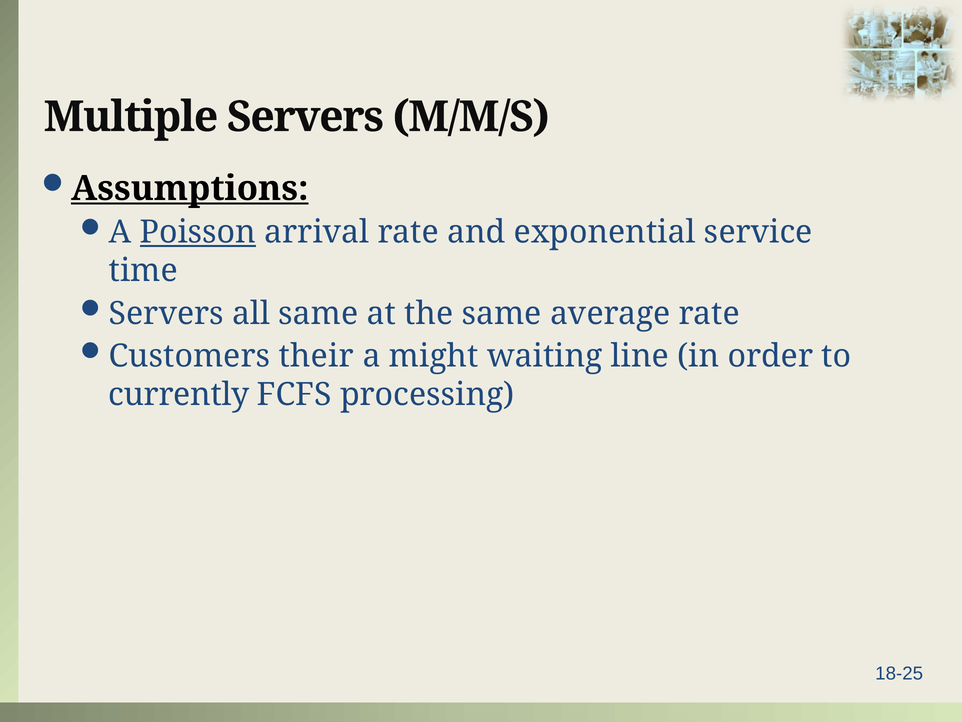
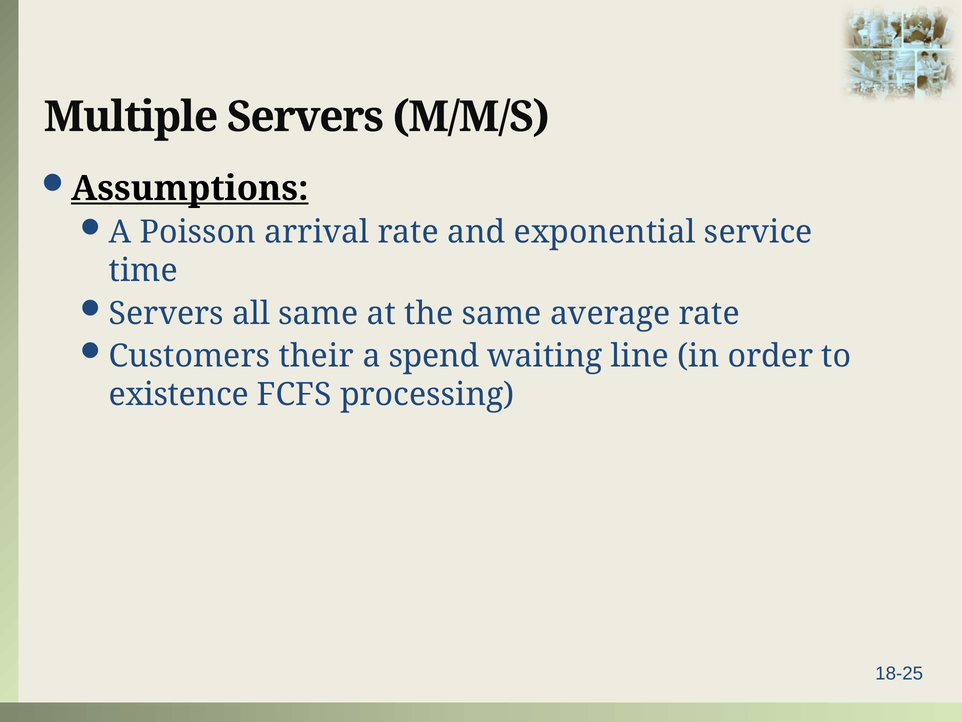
Poisson underline: present -> none (198, 232)
might: might -> spend (434, 356)
currently: currently -> existence (179, 394)
